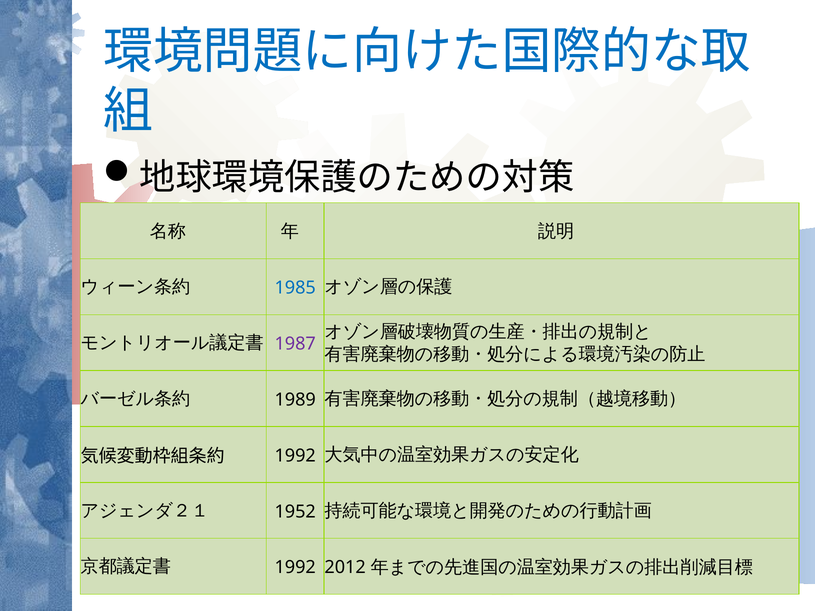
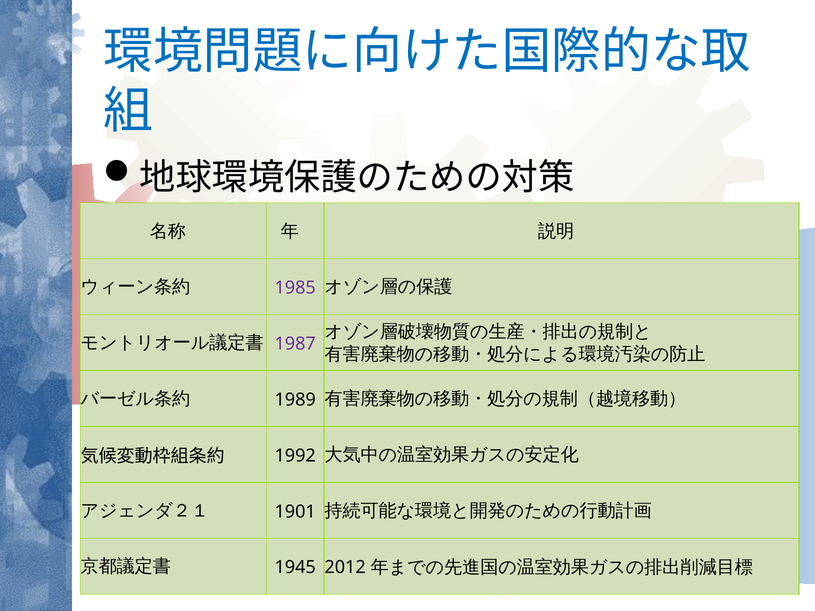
1985 colour: blue -> purple (295, 288)
1952: 1952 -> 1901 (295, 512)
1992: 1992 -> 1945 (295, 568)
